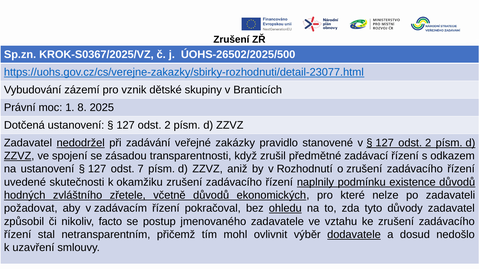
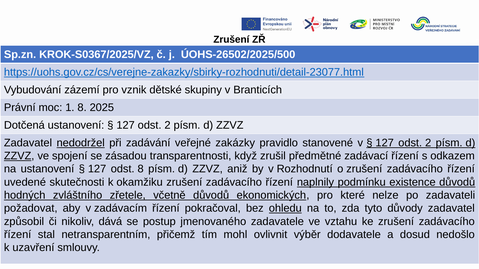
odst 7: 7 -> 8 (141, 169)
facto: facto -> dává (110, 222)
dodavatele underline: present -> none (354, 235)
